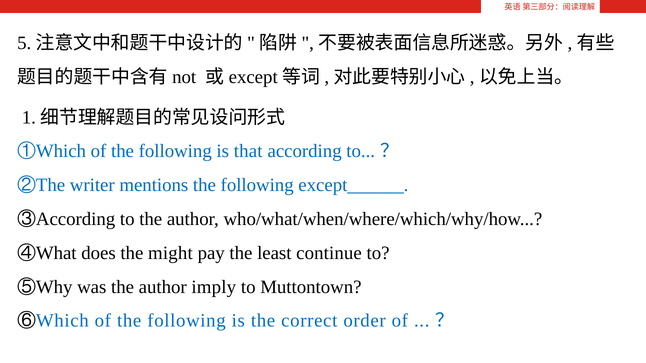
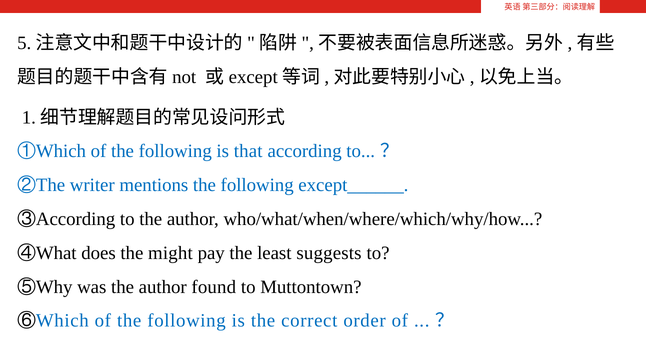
continue: continue -> suggests (329, 253)
imply: imply -> found (214, 287)
